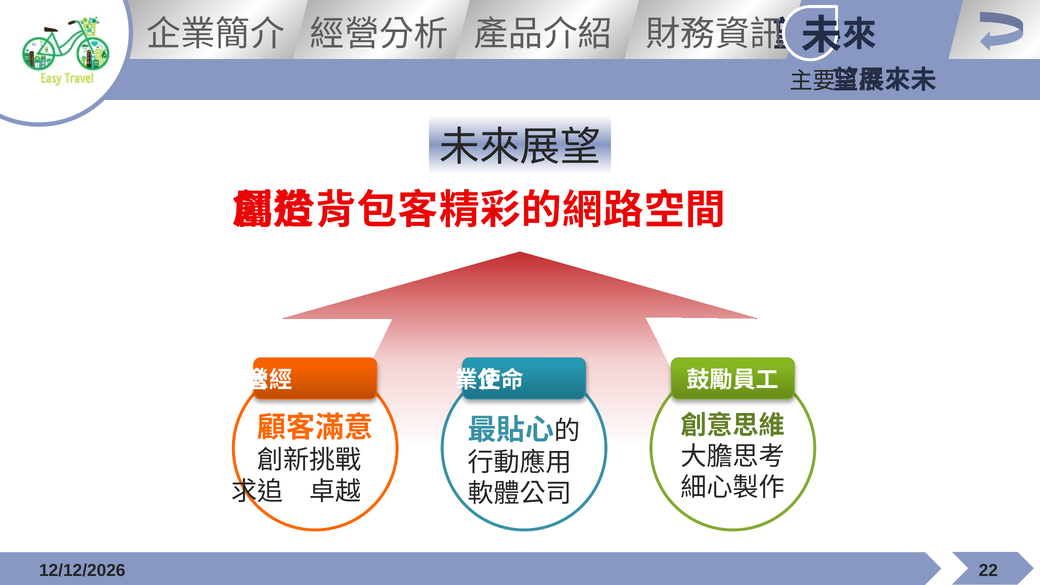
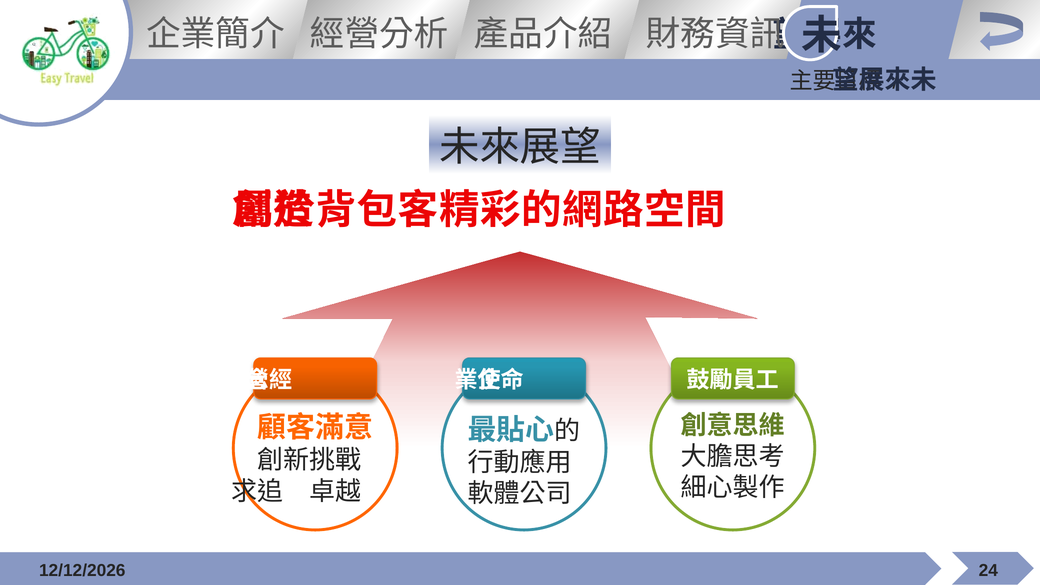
22: 22 -> 24 (988, 571)
